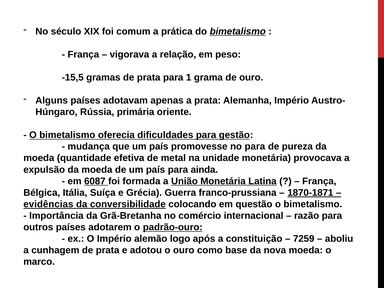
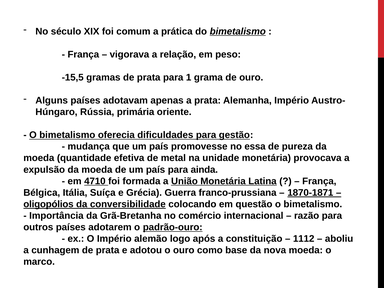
no para: para -> essa (255, 147)
6087: 6087 -> 4710 (95, 181)
evidências: evidências -> oligopólios (48, 204)
7259: 7259 -> 1112 (304, 239)
